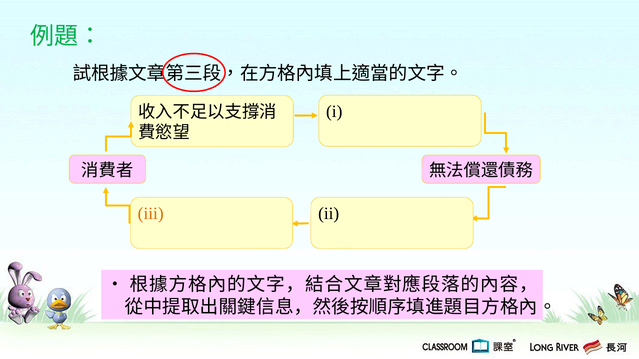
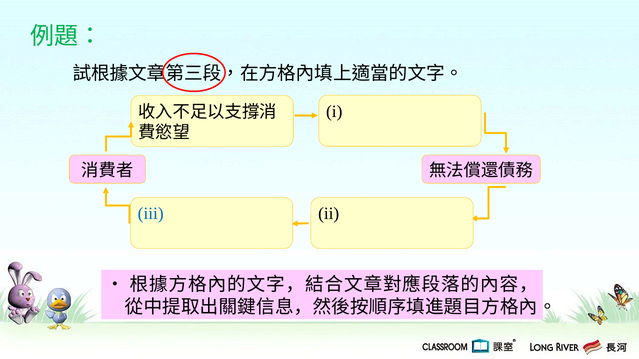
iii colour: orange -> blue (151, 214)
